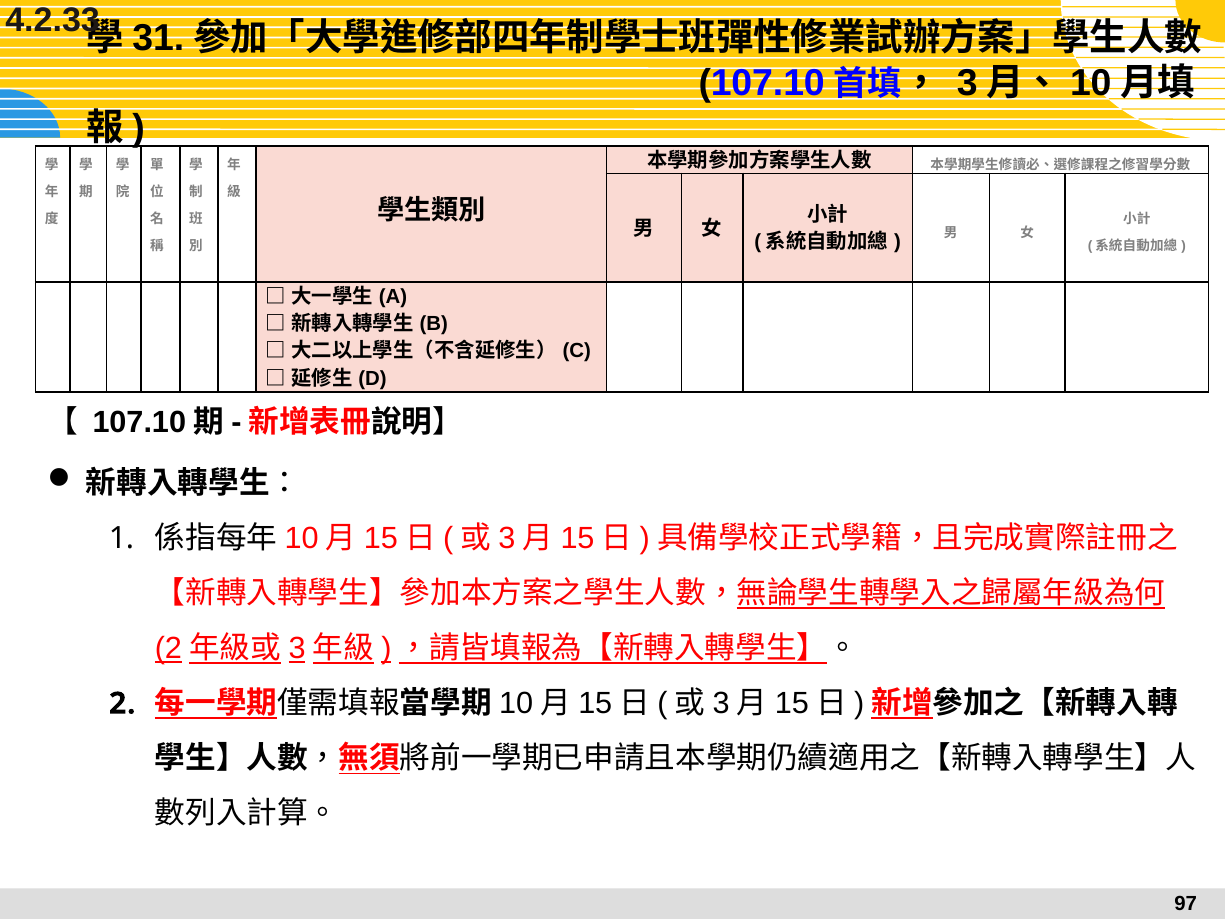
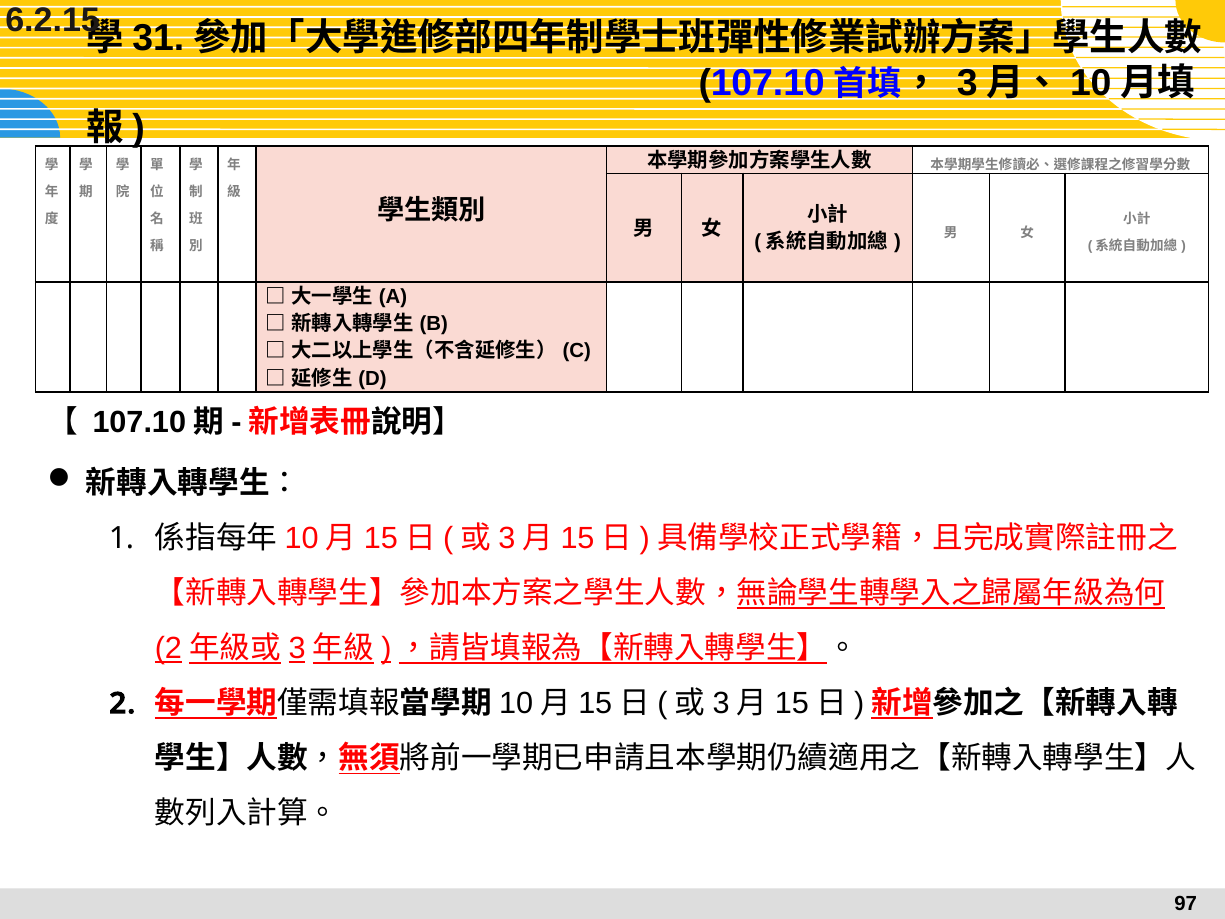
4.2.33: 4.2.33 -> 6.2.15 (53, 21)
